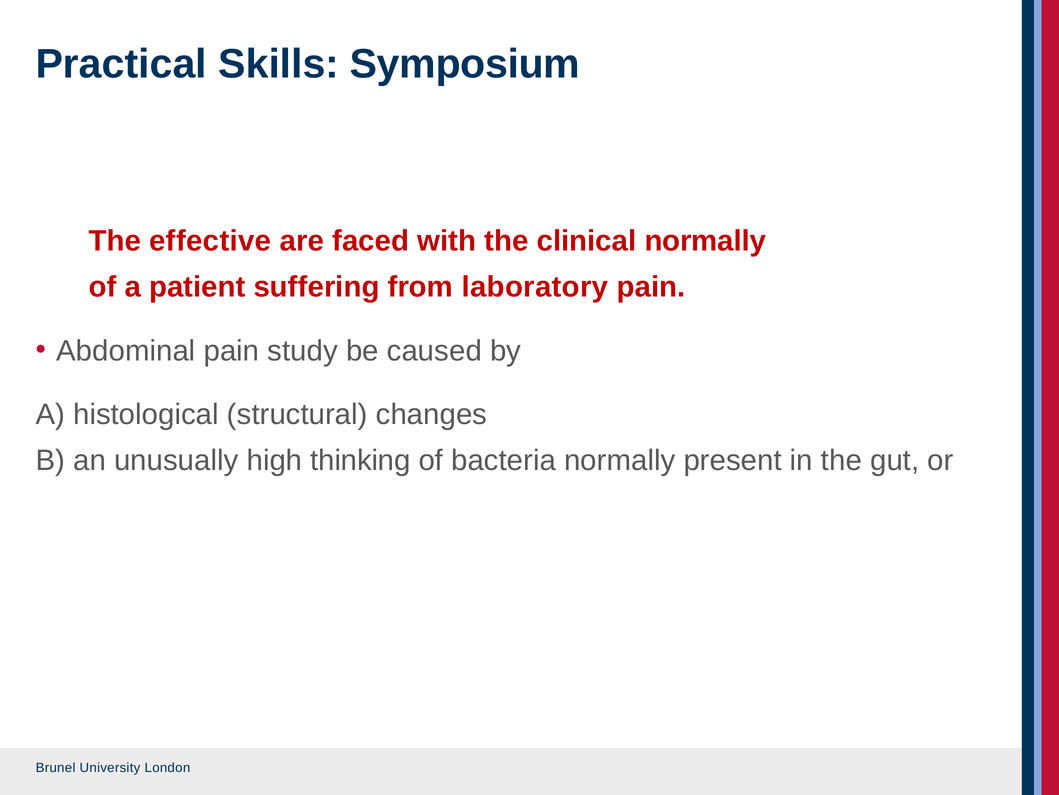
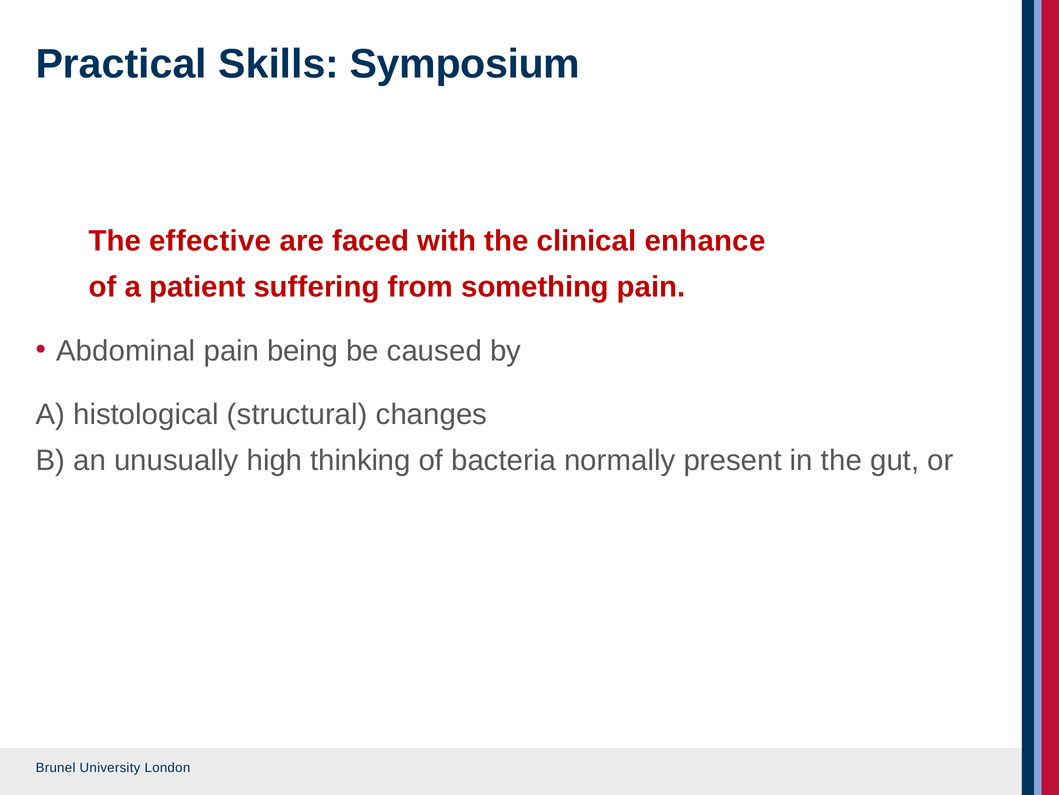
clinical normally: normally -> enhance (705, 241)
laboratory: laboratory -> something (535, 287)
study: study -> being (303, 350)
